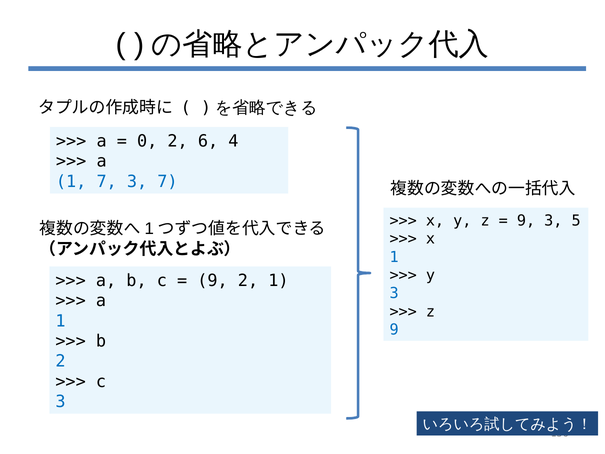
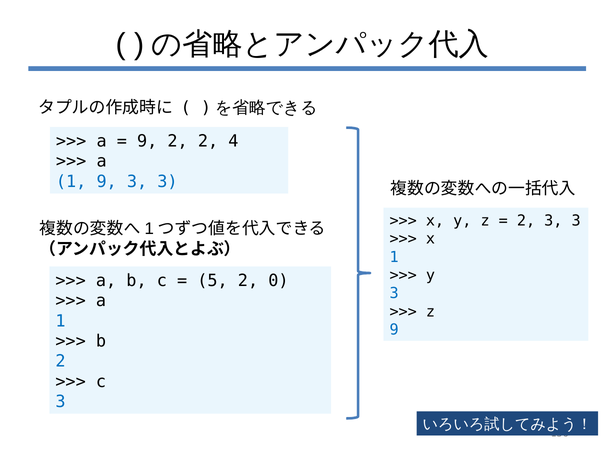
0: 0 -> 9 (147, 141)
2 6: 6 -> 2 (208, 141)
1 7: 7 -> 9 (107, 181)
7: 7 -> 3 (167, 181)
9: 9 -> 2 (526, 221)
5: 5 -> 3 (576, 221)
9: 9 -> 5 (213, 281)
2 1: 1 -> 0 (278, 281)
